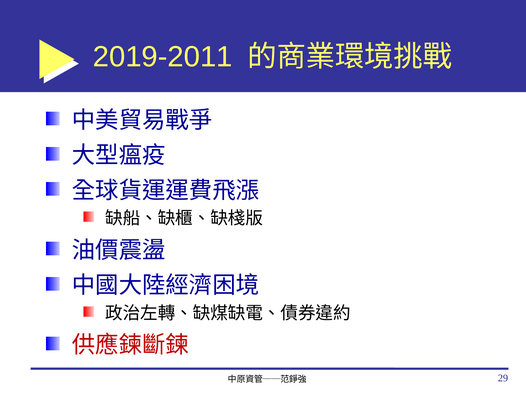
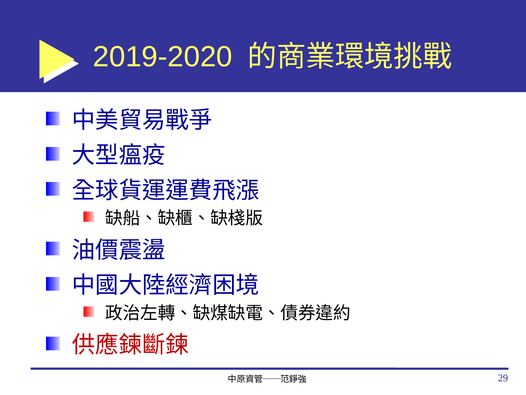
2019-2011: 2019-2011 -> 2019-2020 (163, 57)
